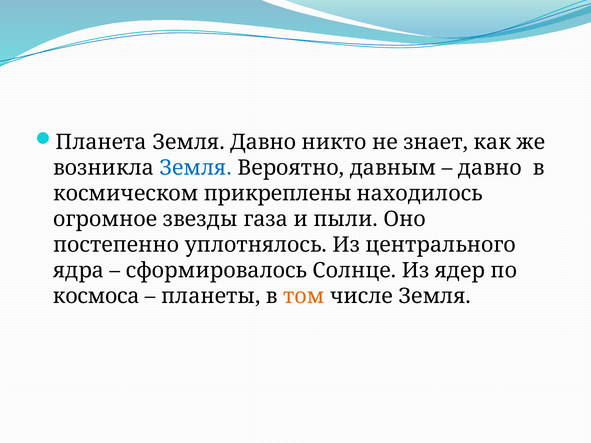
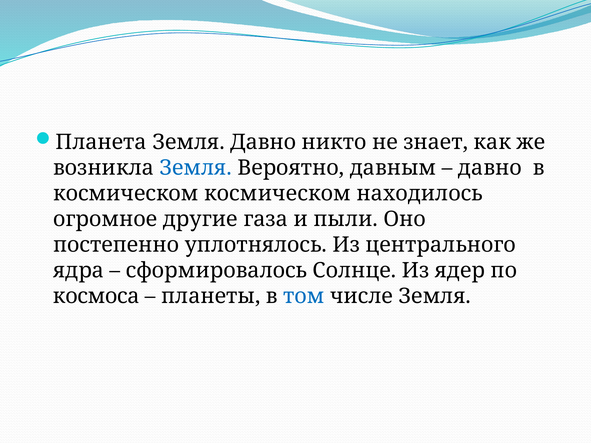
космическом прикреплены: прикреплены -> космическом (277, 194)
звезды: звезды -> другие (200, 219)
том colour: orange -> blue (304, 296)
